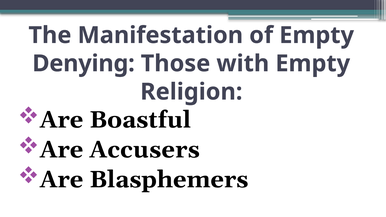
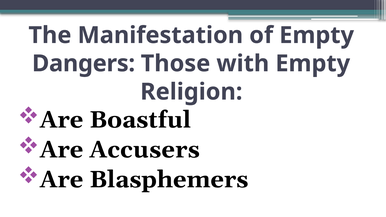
Denying: Denying -> Dangers (84, 64)
